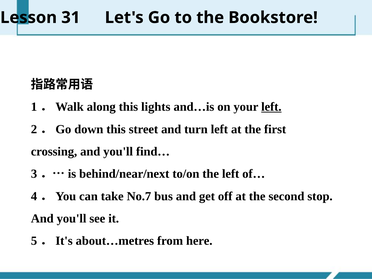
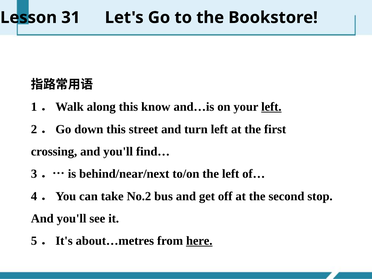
lights: lights -> know (156, 107)
No.7: No.7 -> No.2 (139, 196)
here underline: none -> present (199, 241)
